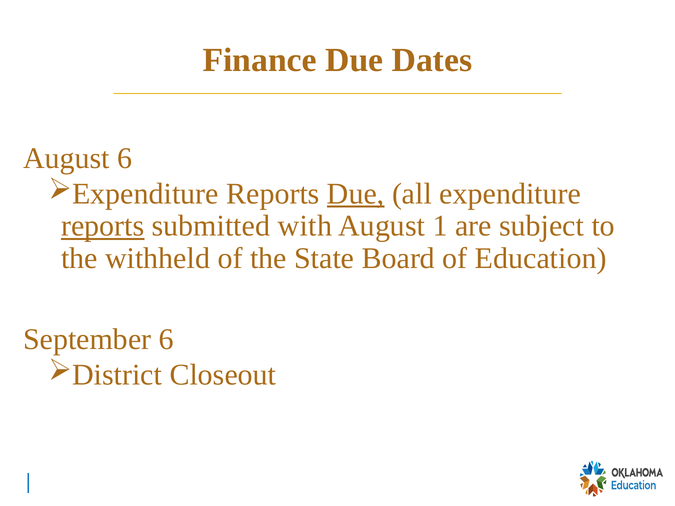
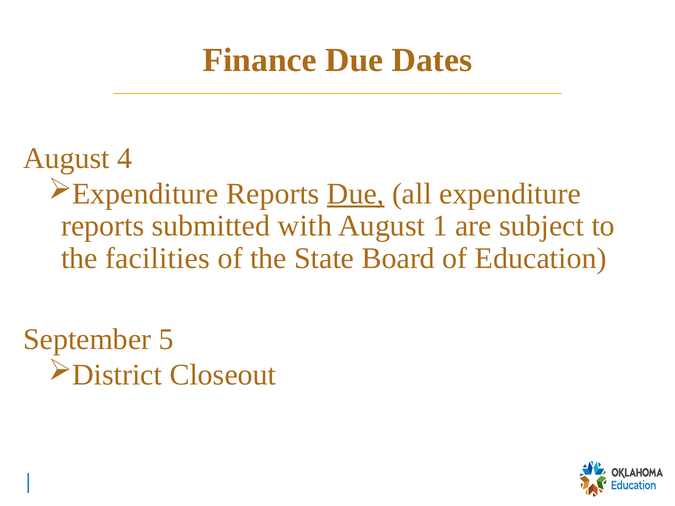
August 6: 6 -> 4 (125, 158)
reports underline: present -> none (103, 226)
withheld: withheld -> facilities (157, 259)
September 6: 6 -> 5 (166, 339)
